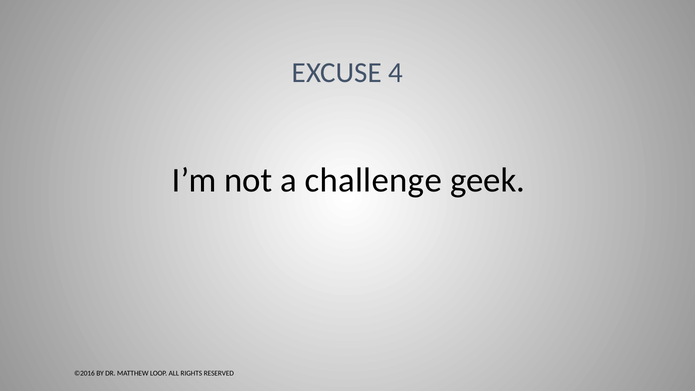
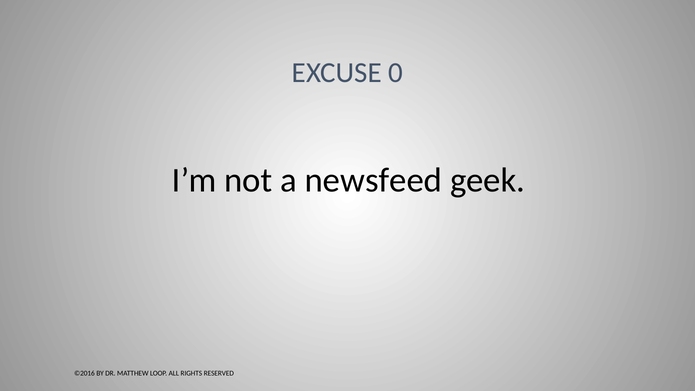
4: 4 -> 0 (396, 73)
challenge: challenge -> newsfeed (373, 180)
